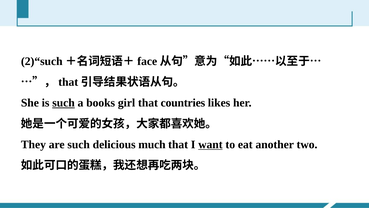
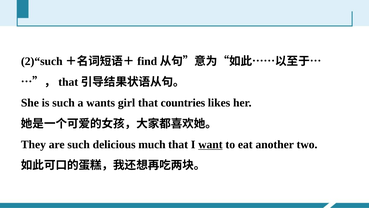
face: face -> find (147, 61)
such underline: present -> none (64, 103)
books: books -> wants (101, 103)
